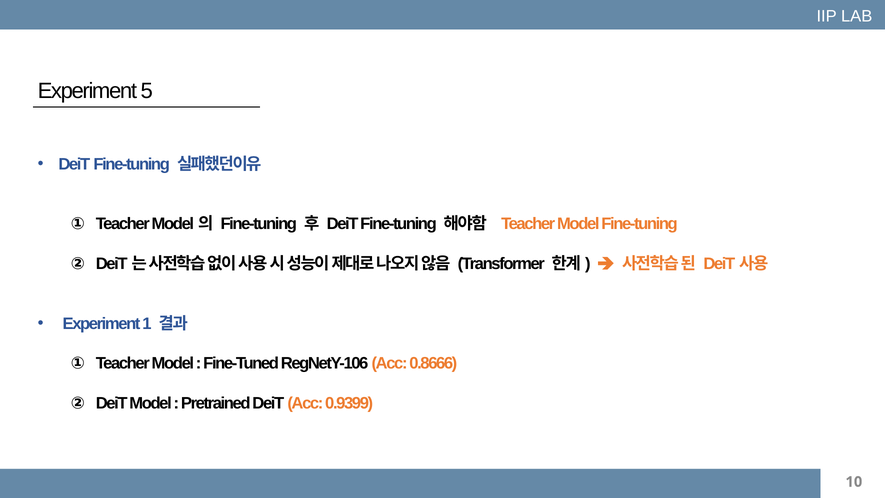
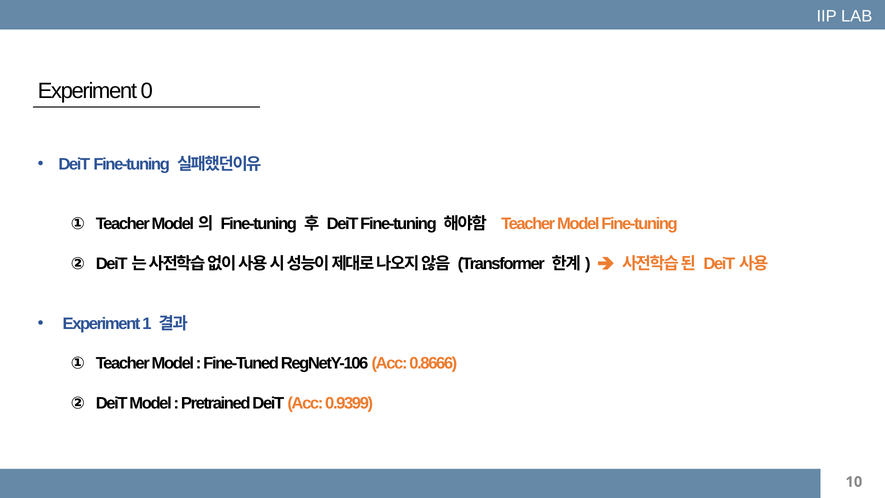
5: 5 -> 0 (147, 91)
